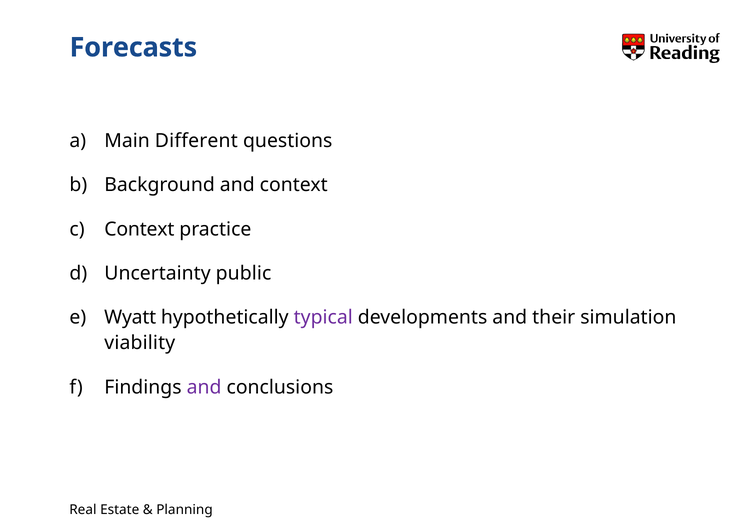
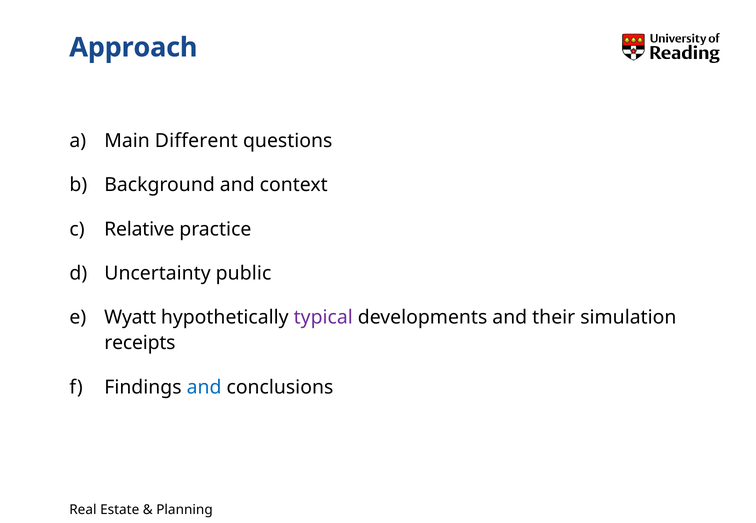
Forecasts: Forecasts -> Approach (133, 48)
Context: Context -> Relative (139, 229)
viability: viability -> receipts (140, 343)
and colour: purple -> blue (204, 388)
